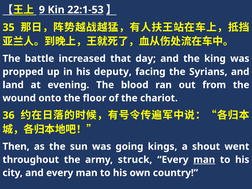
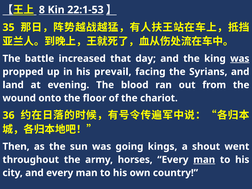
9: 9 -> 8 (42, 10)
was underline: none -> present (240, 59)
deputy: deputy -> prevail (113, 72)
struck: struck -> horses (135, 160)
